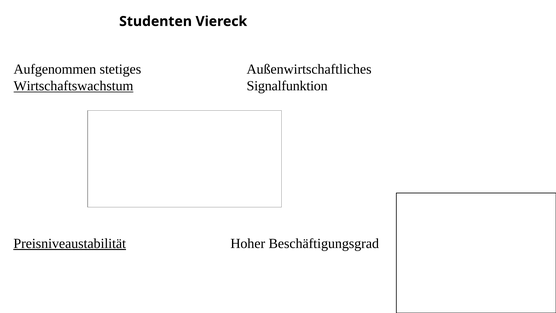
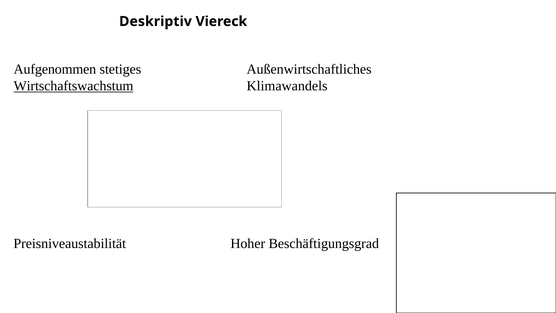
Studenten: Studenten -> Deskriptiv (155, 21)
Signalfunktion: Signalfunktion -> Klimawandels (287, 86)
Preisniveaustabilität underline: present -> none (70, 243)
